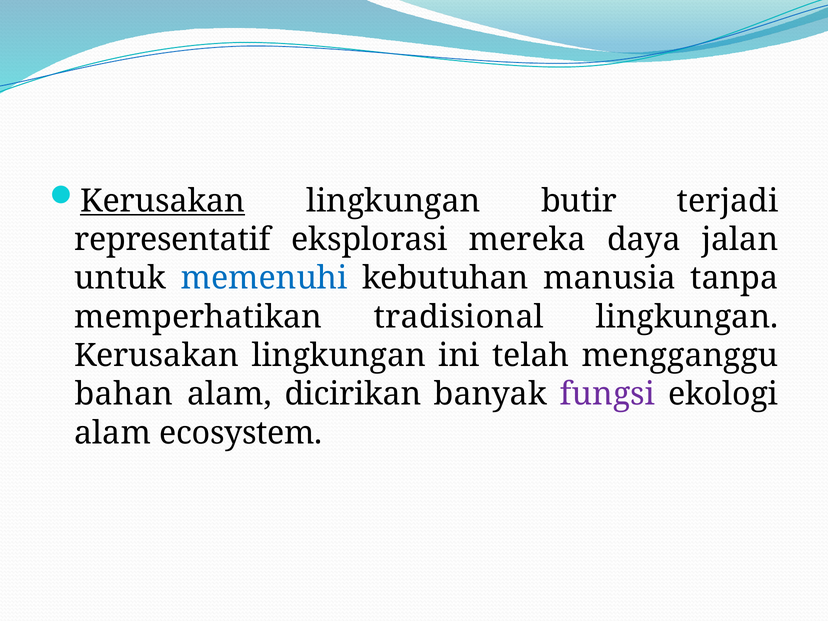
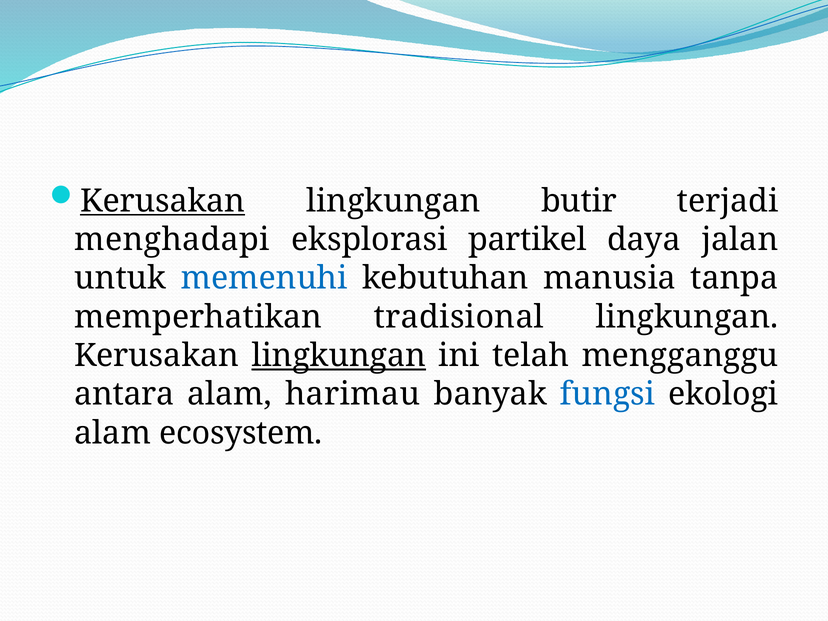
representatif: representatif -> menghadapi (172, 240)
mereka: mereka -> partikel (527, 240)
lingkungan underline: none -> present (339, 356)
bahan: bahan -> antara (124, 394)
dicirikan: dicirikan -> harimau (353, 394)
fungsi colour: purple -> blue (608, 394)
